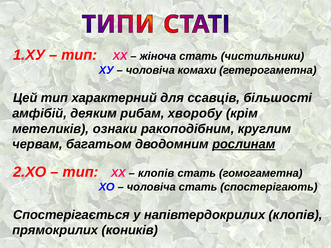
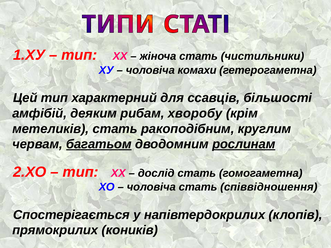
метеликів ознаки: ознаки -> стать (115, 129)
багатьом underline: none -> present (99, 144)
клопів: клопів -> дослід (156, 173)
спостерігають: спостерігають -> співвідношення (269, 187)
